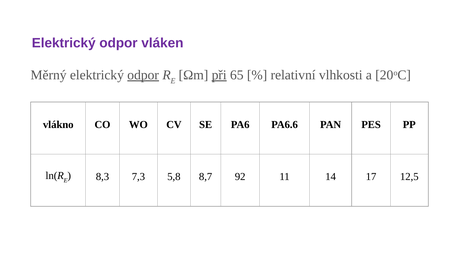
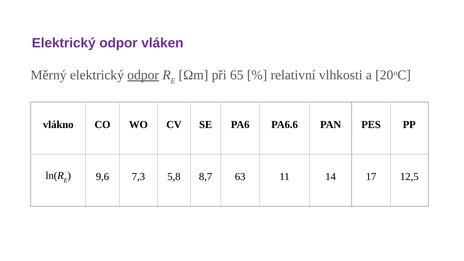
při underline: present -> none (219, 75)
8,3: 8,3 -> 9,6 (102, 177)
92: 92 -> 63 (240, 177)
